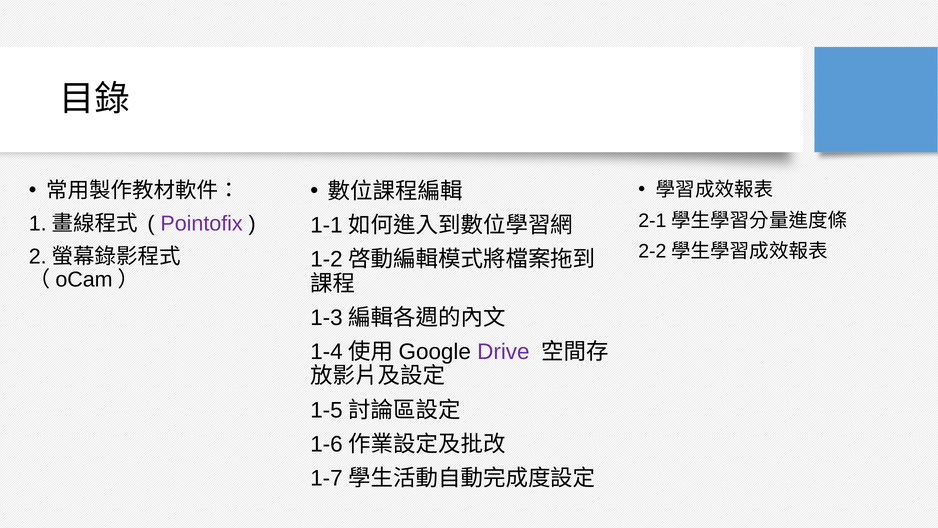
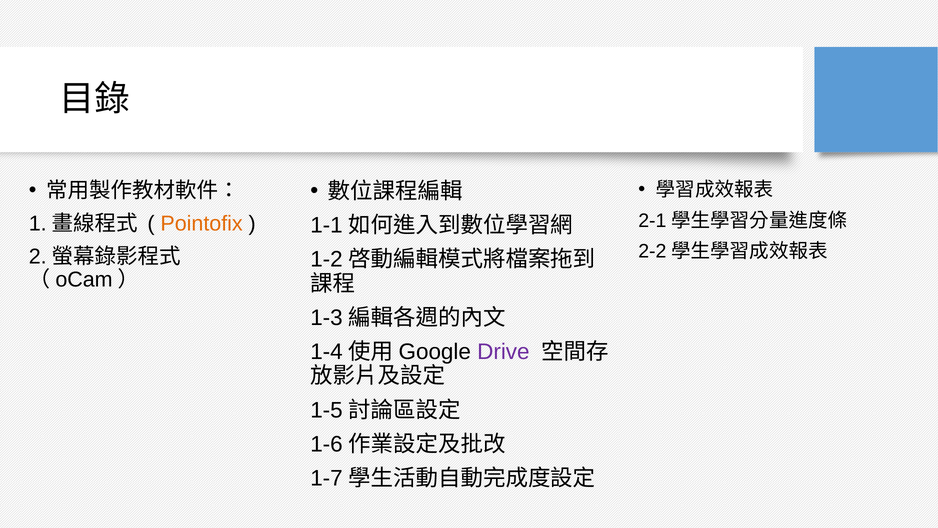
Pointofix colour: purple -> orange (202, 224)
